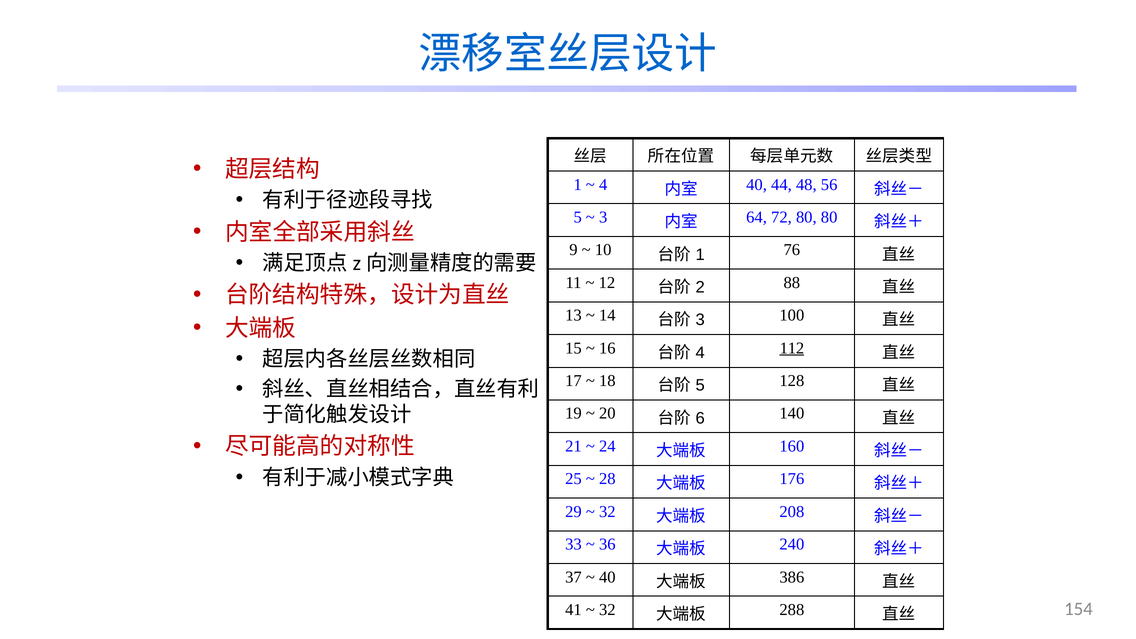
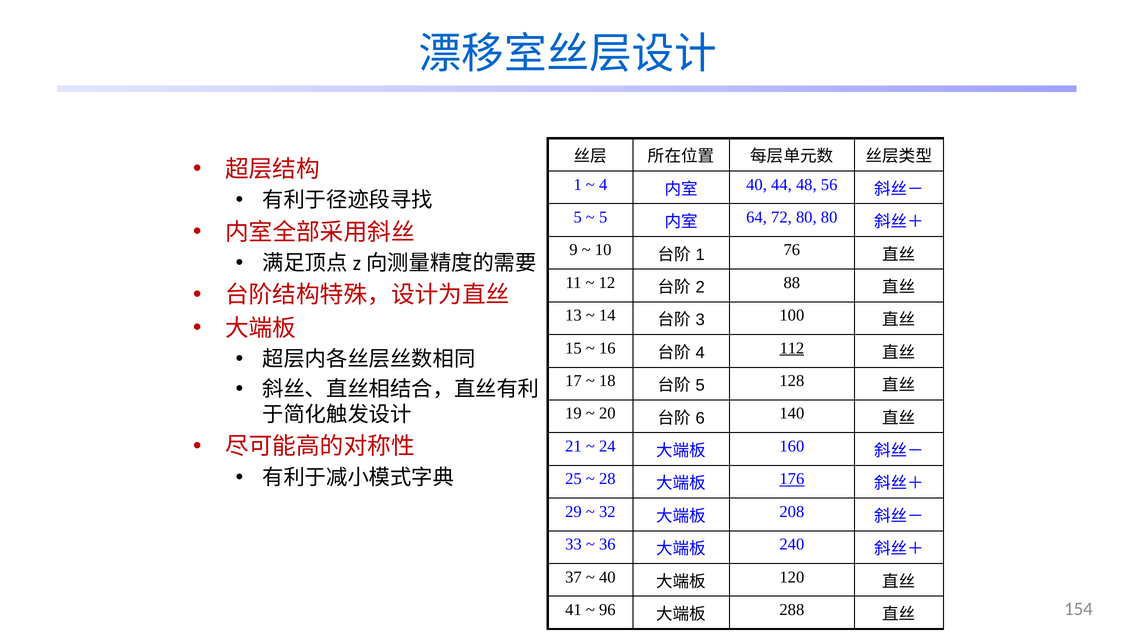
3: 3 -> 5 (603, 217)
176 underline: none -> present (792, 479)
386: 386 -> 120 (792, 577)
32: 32 -> 96 (607, 610)
